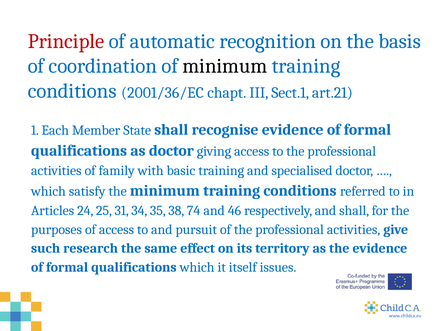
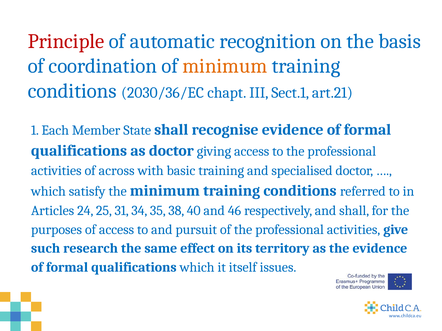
minimum colour: black -> orange (225, 66)
2001/36/EC: 2001/36/EC -> 2030/36/EC (163, 93)
family: family -> across (117, 171)
74: 74 -> 40 (194, 211)
